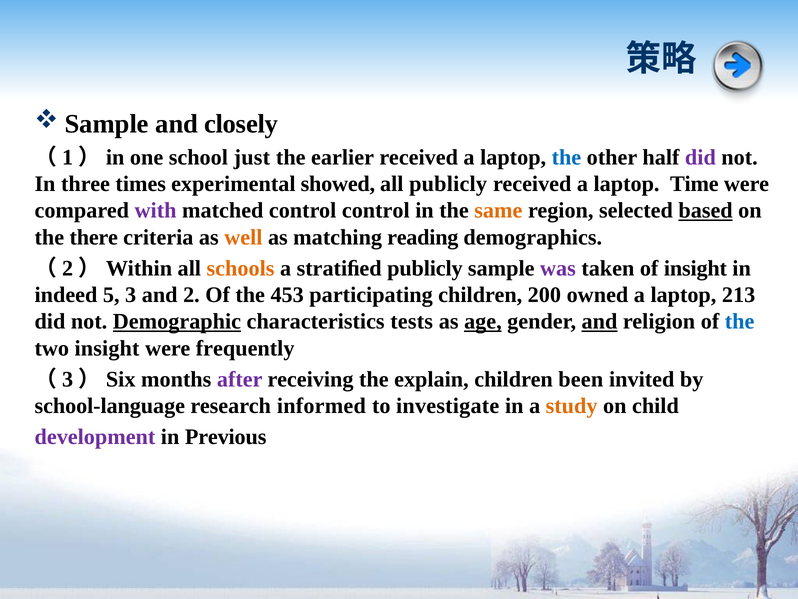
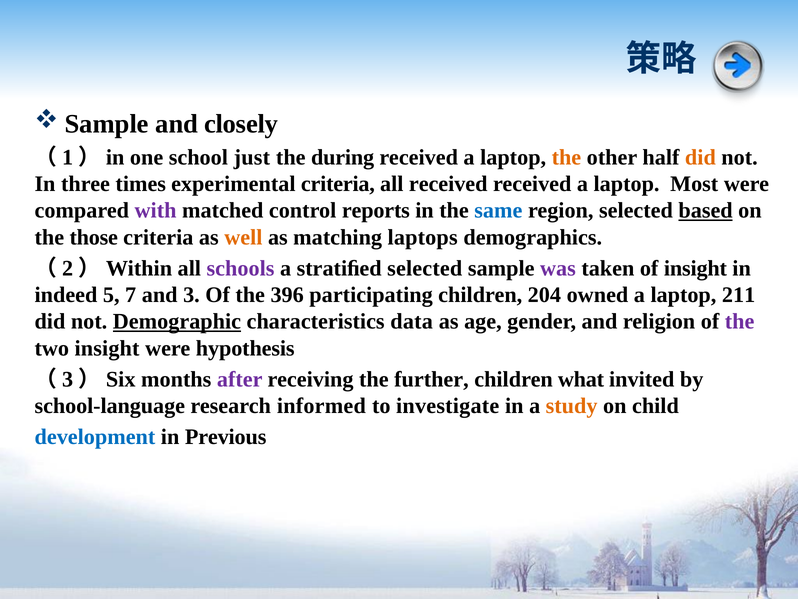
earlier: earlier -> during (343, 157)
the colour: blue -> orange (566, 157)
did colour: purple -> orange (700, 157)
experimental showed: showed -> criteria (338, 184)
all publicly: publicly -> received (448, 184)
Time: Time -> Most (694, 184)
control control: control -> reports (376, 210)
same colour: orange -> blue (498, 210)
there: there -> those (94, 237)
reading: reading -> laptops (423, 237)
schools colour: orange -> purple (241, 268)
stratiﬁed publicly: publicly -> selected (425, 268)
3: 3 -> 7 (131, 295)
2: 2 -> 3 (191, 295)
453: 453 -> 396 (287, 295)
200: 200 -> 204 (544, 295)
213: 213 -> 211 (739, 295)
tests: tests -> data (412, 321)
age underline: present -> none (483, 321)
and underline: present -> none (599, 321)
the colour: blue -> purple (740, 321)
frequently: frequently -> hypothesis (245, 348)
explain: explain -> further (431, 379)
been: been -> what (581, 379)
development colour: purple -> blue (95, 437)
